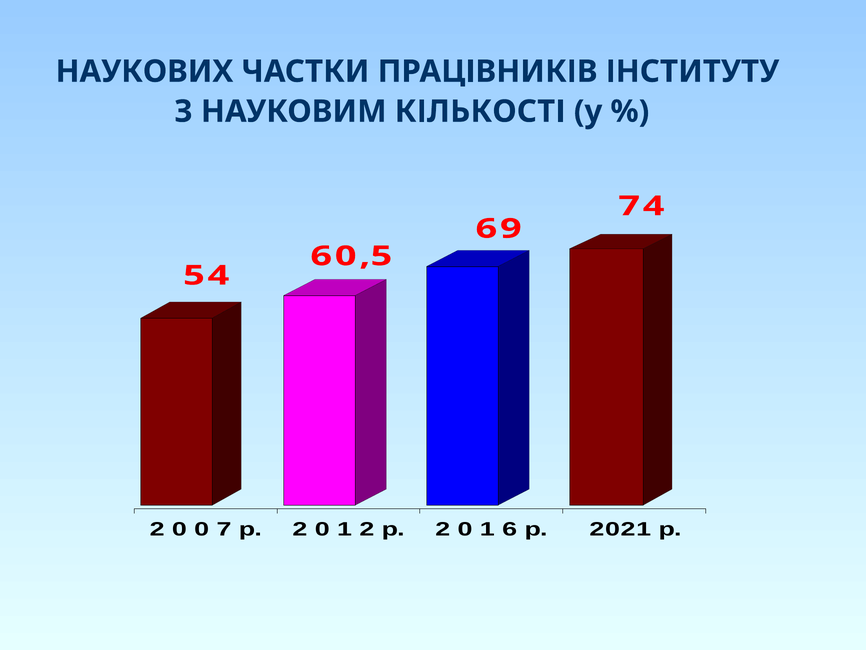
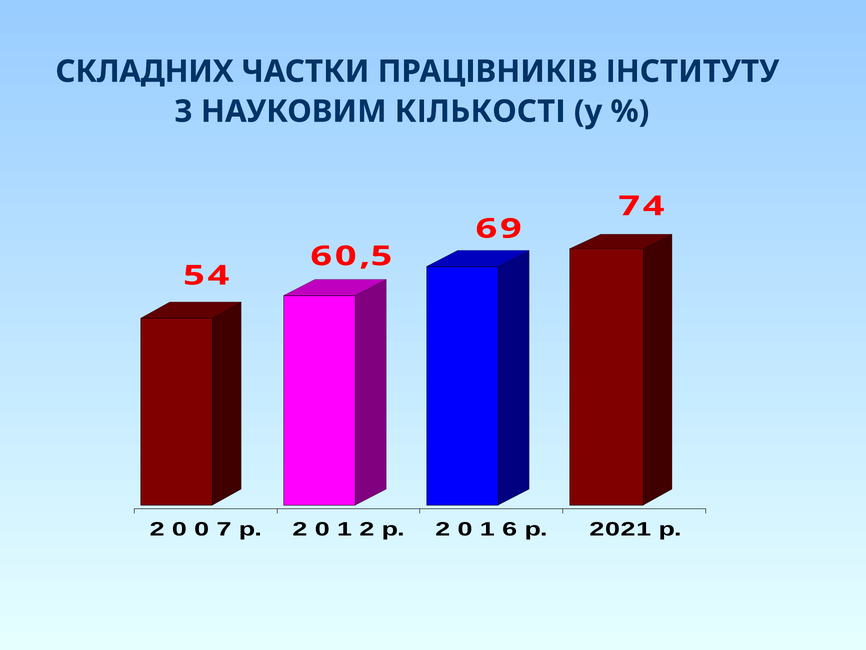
НАУКОВИХ: НАУКОВИХ -> СКЛАДНИХ (145, 71)
